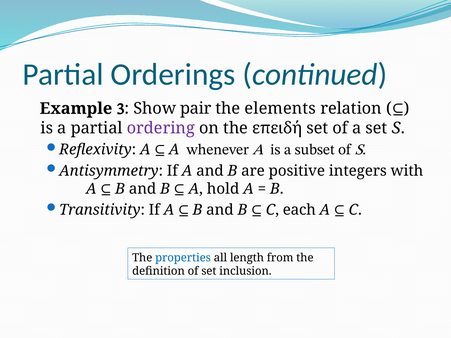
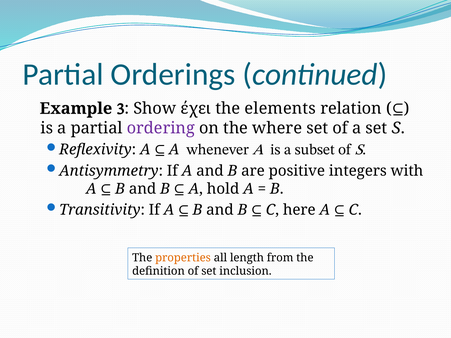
pair: pair -> έχει (196, 109)
επειδή: επειδή -> where (277, 128)
each: each -> here (299, 210)
properties colour: blue -> orange (183, 258)
